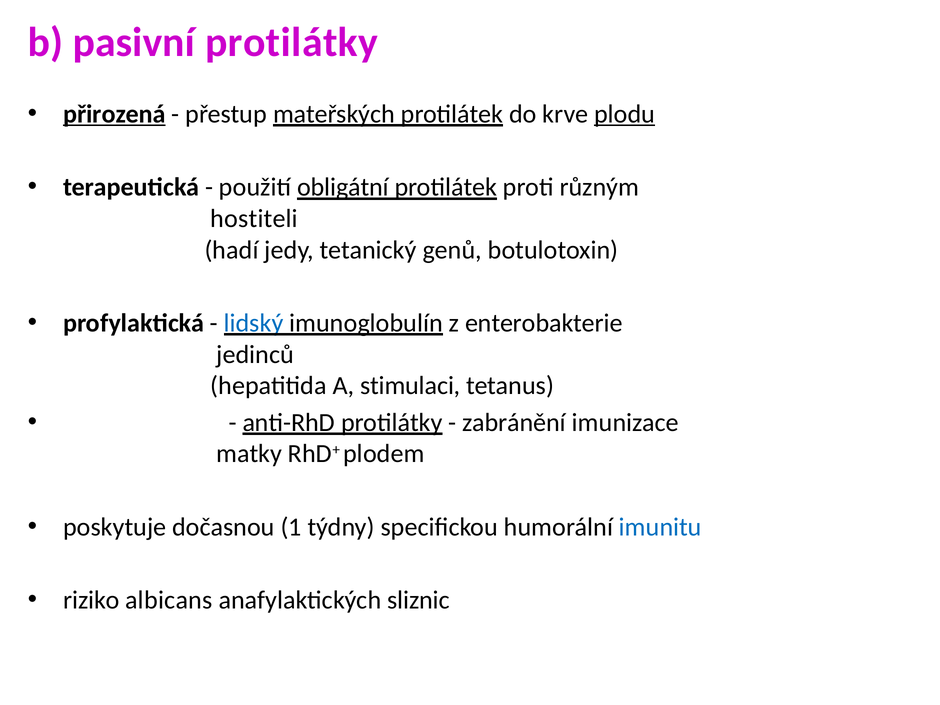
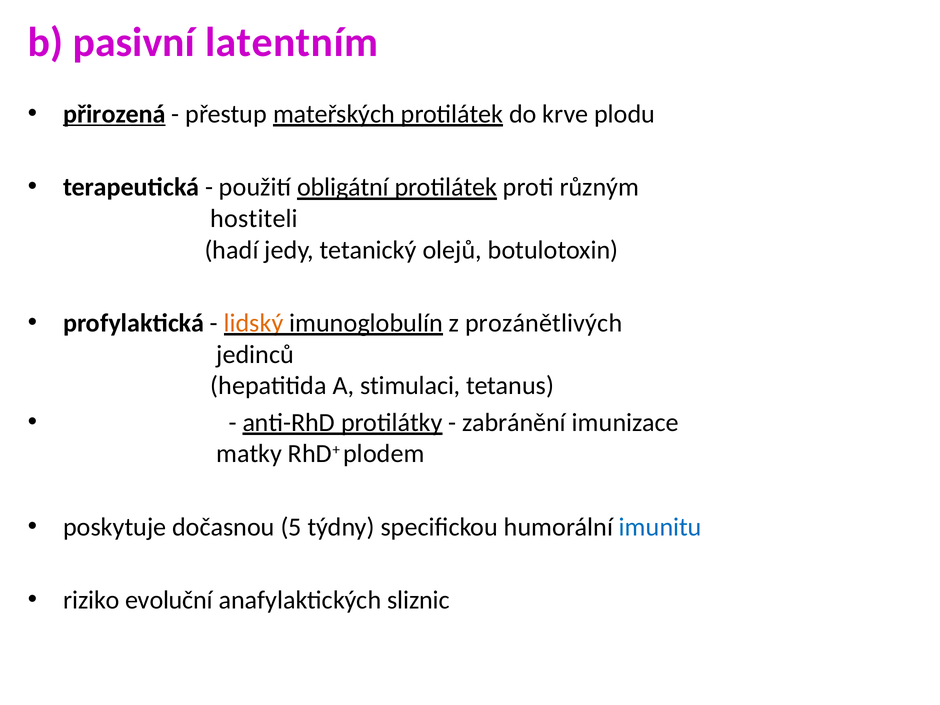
pasivní protilátky: protilátky -> latentním (292, 42)
plodu underline: present -> none (625, 114)
genů: genů -> olejů (452, 250)
lidský colour: blue -> orange (254, 323)
enterobakterie: enterobakterie -> prozánětlivých (544, 323)
1: 1 -> 5 (291, 527)
albicans: albicans -> evoluční (169, 600)
